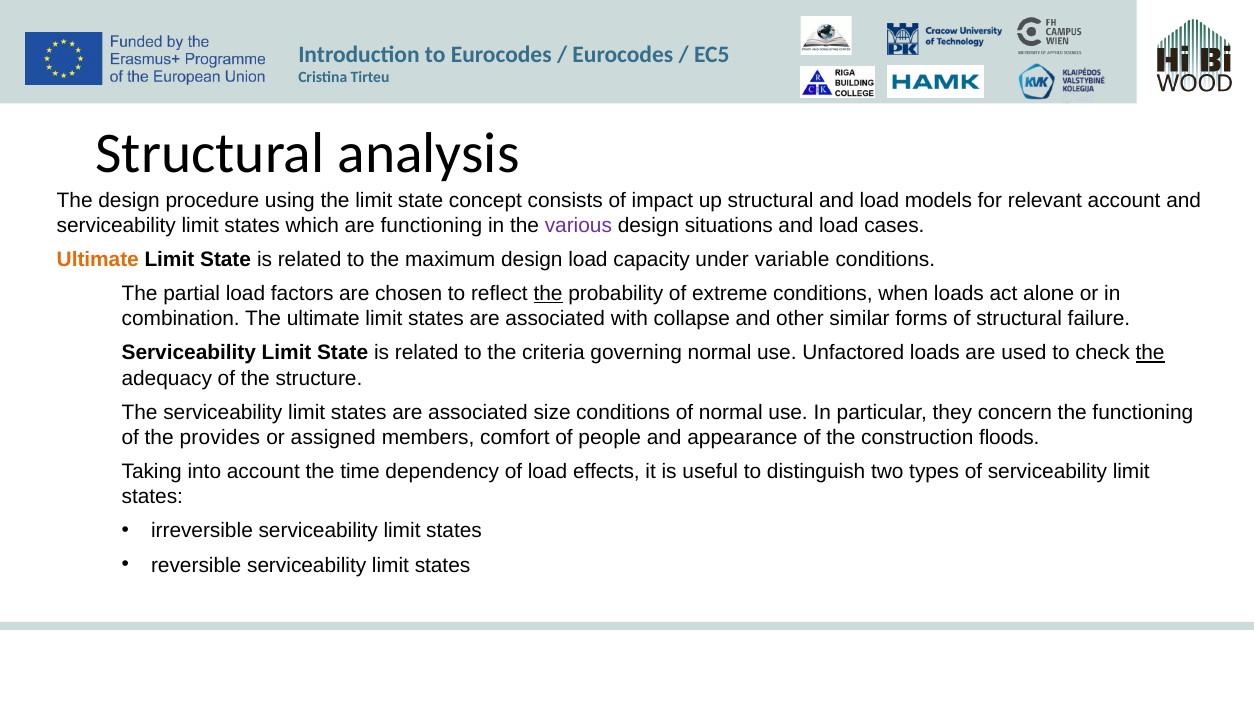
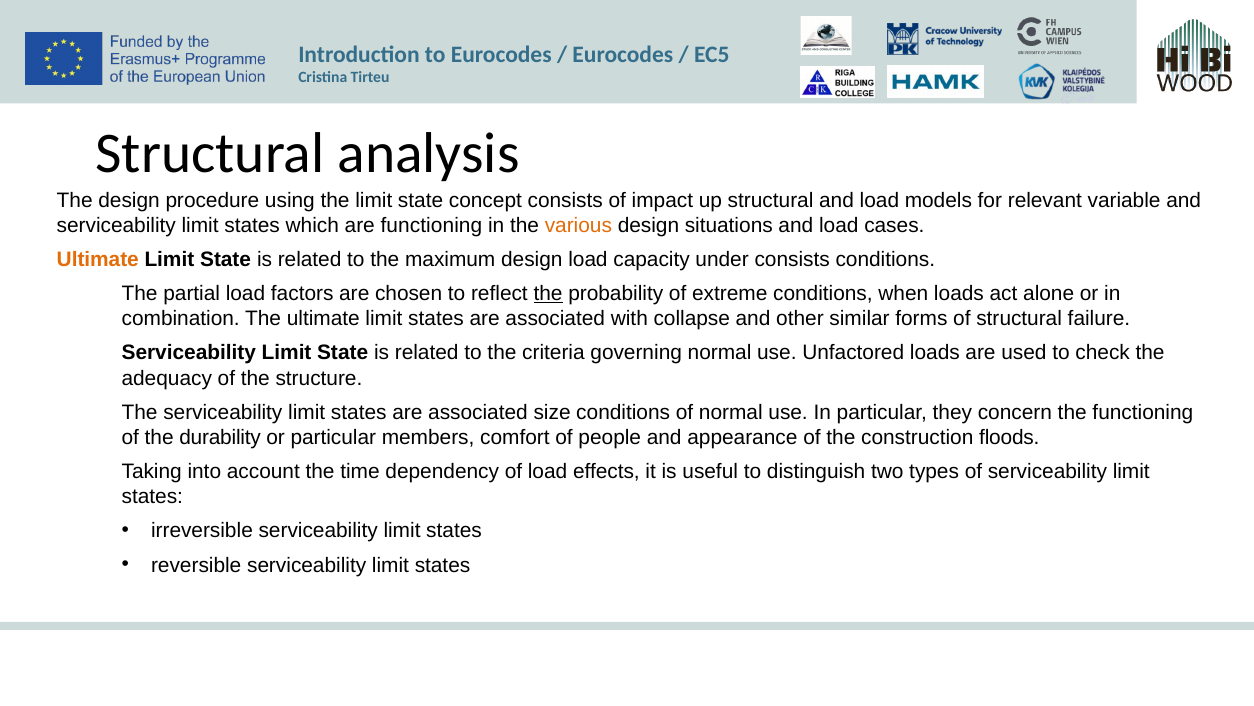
relevant account: account -> variable (1124, 200)
various colour: purple -> orange (578, 225)
under variable: variable -> consists (792, 259)
the underline: present -> none (1150, 353)
provides: provides -> durability (220, 437)
or assigned: assigned -> particular (333, 437)
